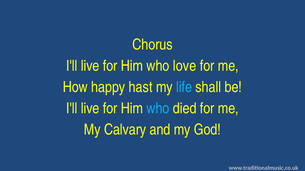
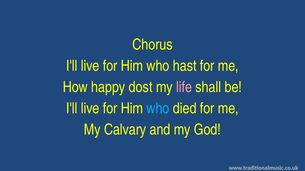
love: love -> hast (185, 66)
hast: hast -> dost (141, 87)
life colour: light blue -> pink (184, 87)
